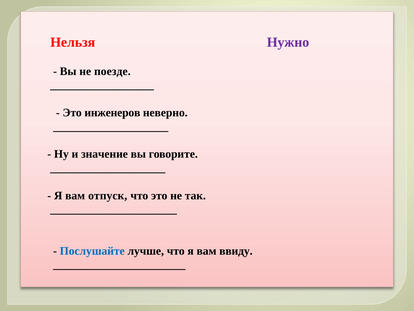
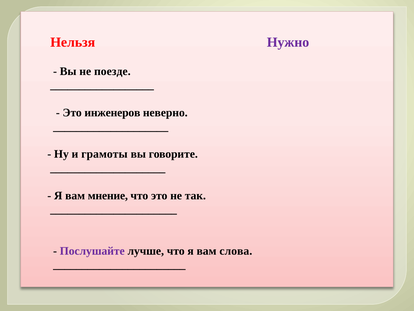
значение: значение -> грамоты (104, 154)
отпуск: отпуск -> мнение (108, 195)
Послушайте colour: blue -> purple (92, 251)
ввиду: ввиду -> слова (236, 251)
